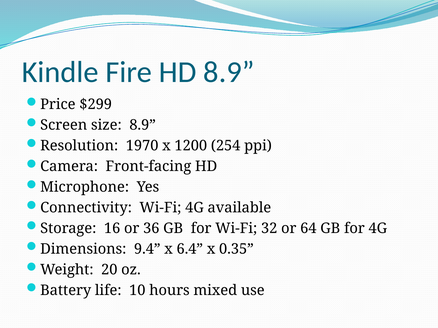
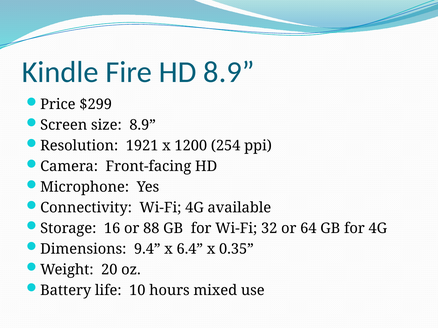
1970: 1970 -> 1921 (142, 146)
36: 36 -> 88 (151, 229)
